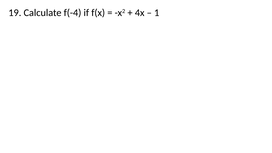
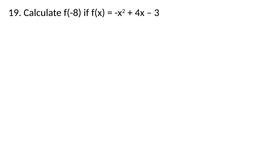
f(-4: f(-4 -> f(-8 (73, 13)
1: 1 -> 3 (157, 13)
